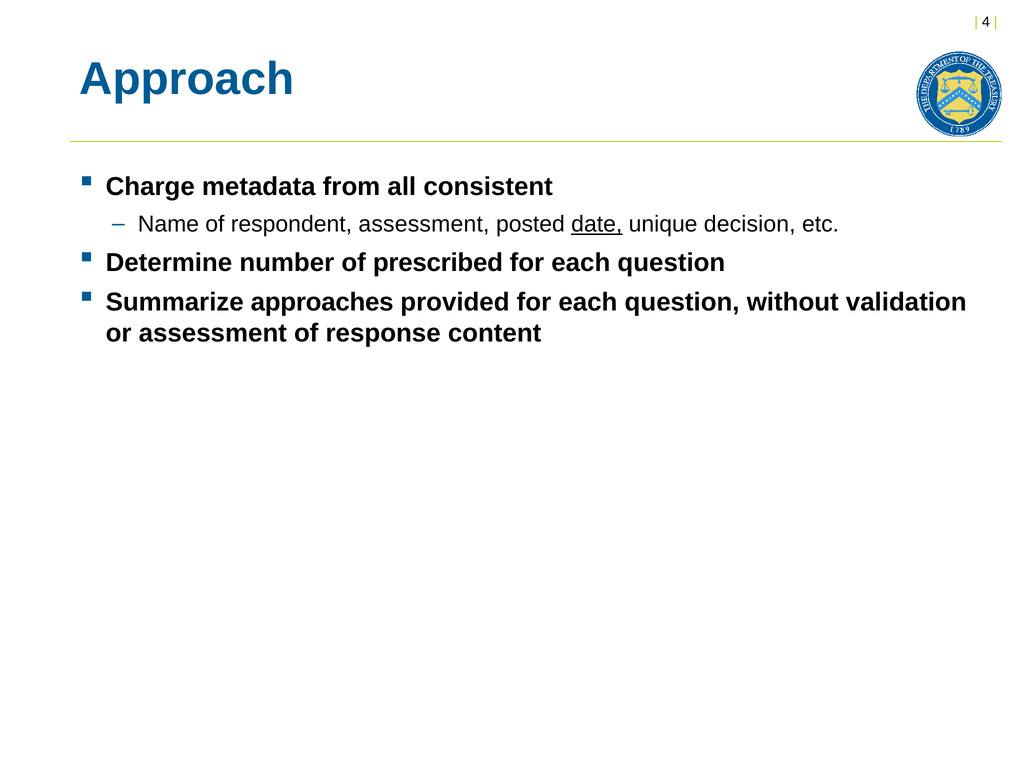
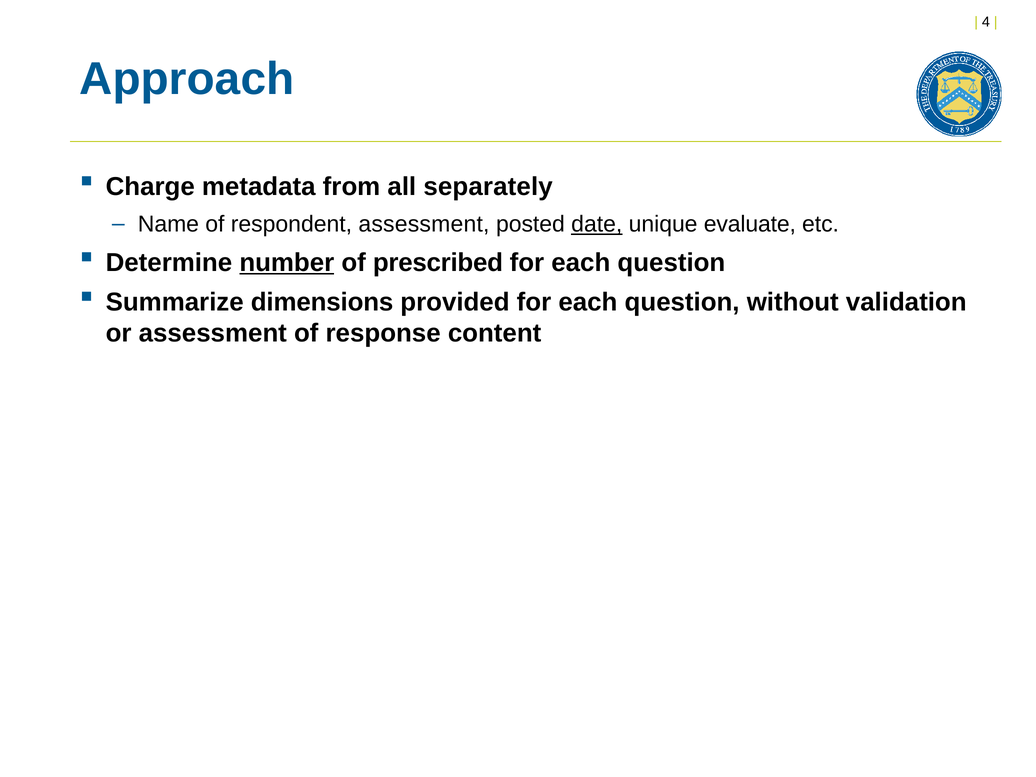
consistent: consistent -> separately (488, 187)
decision: decision -> evaluate (750, 224)
number underline: none -> present (287, 263)
approaches: approaches -> dimensions (322, 302)
